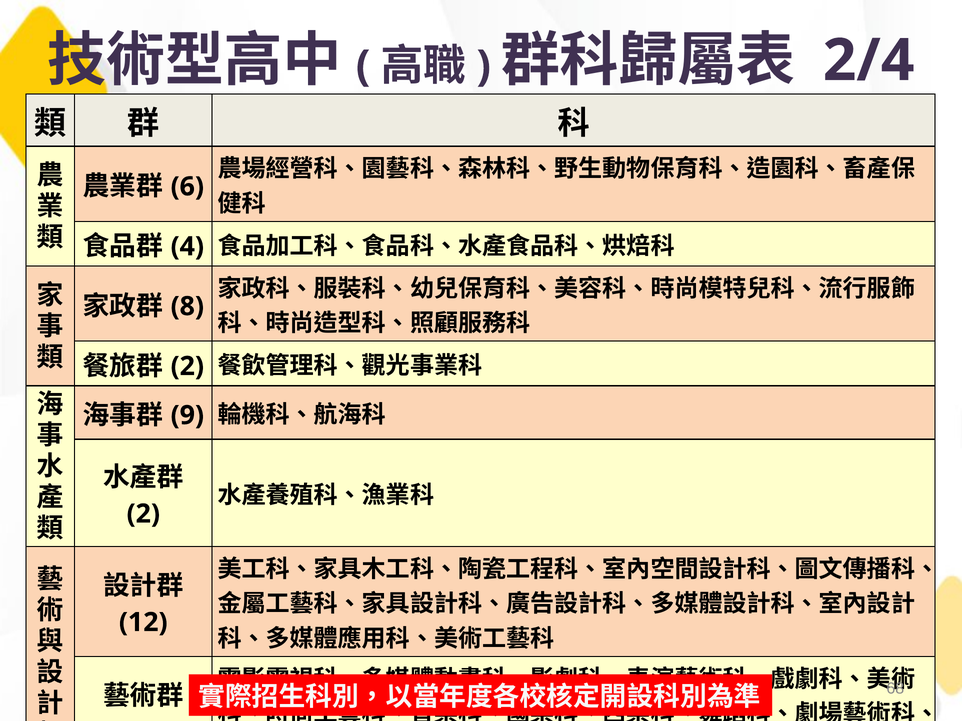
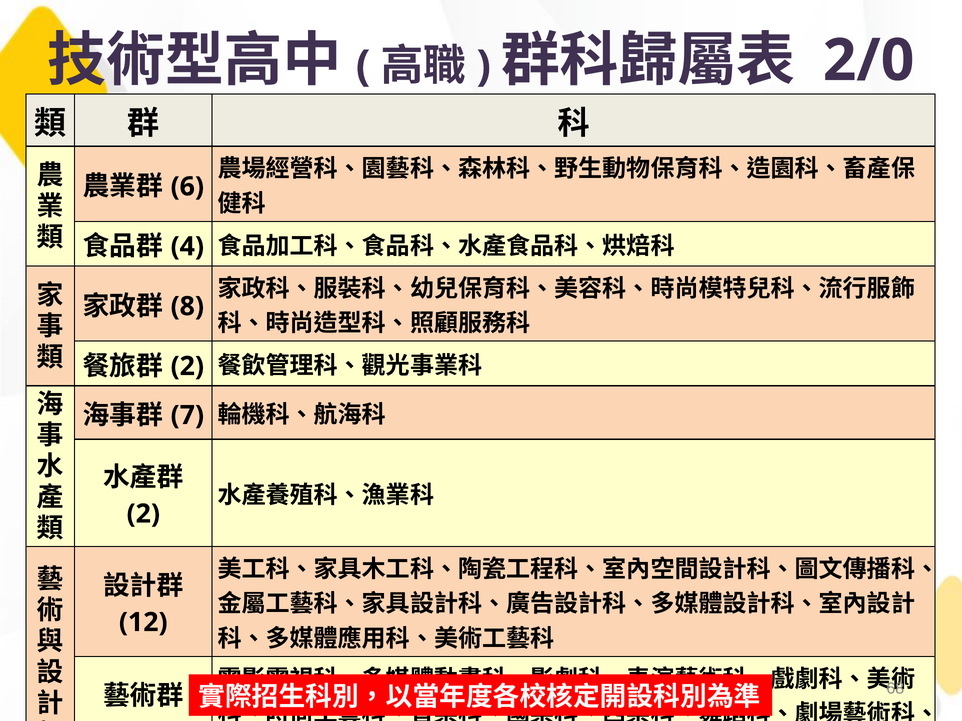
2/4: 2/4 -> 2/0 (869, 61)
9: 9 -> 7 (187, 416)
